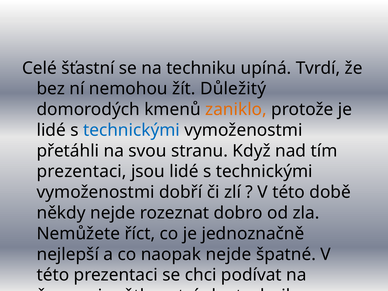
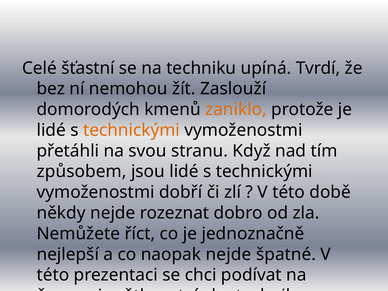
Důležitý: Důležitý -> Zaslouží (233, 89)
technickými colour: blue -> orange (132, 130)
prezentaci: prezentaci -> způsobem (82, 172)
